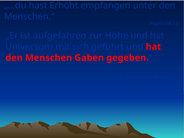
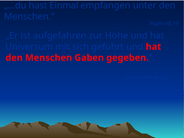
Erhöht: Erhöht -> Einmal (64, 5)
